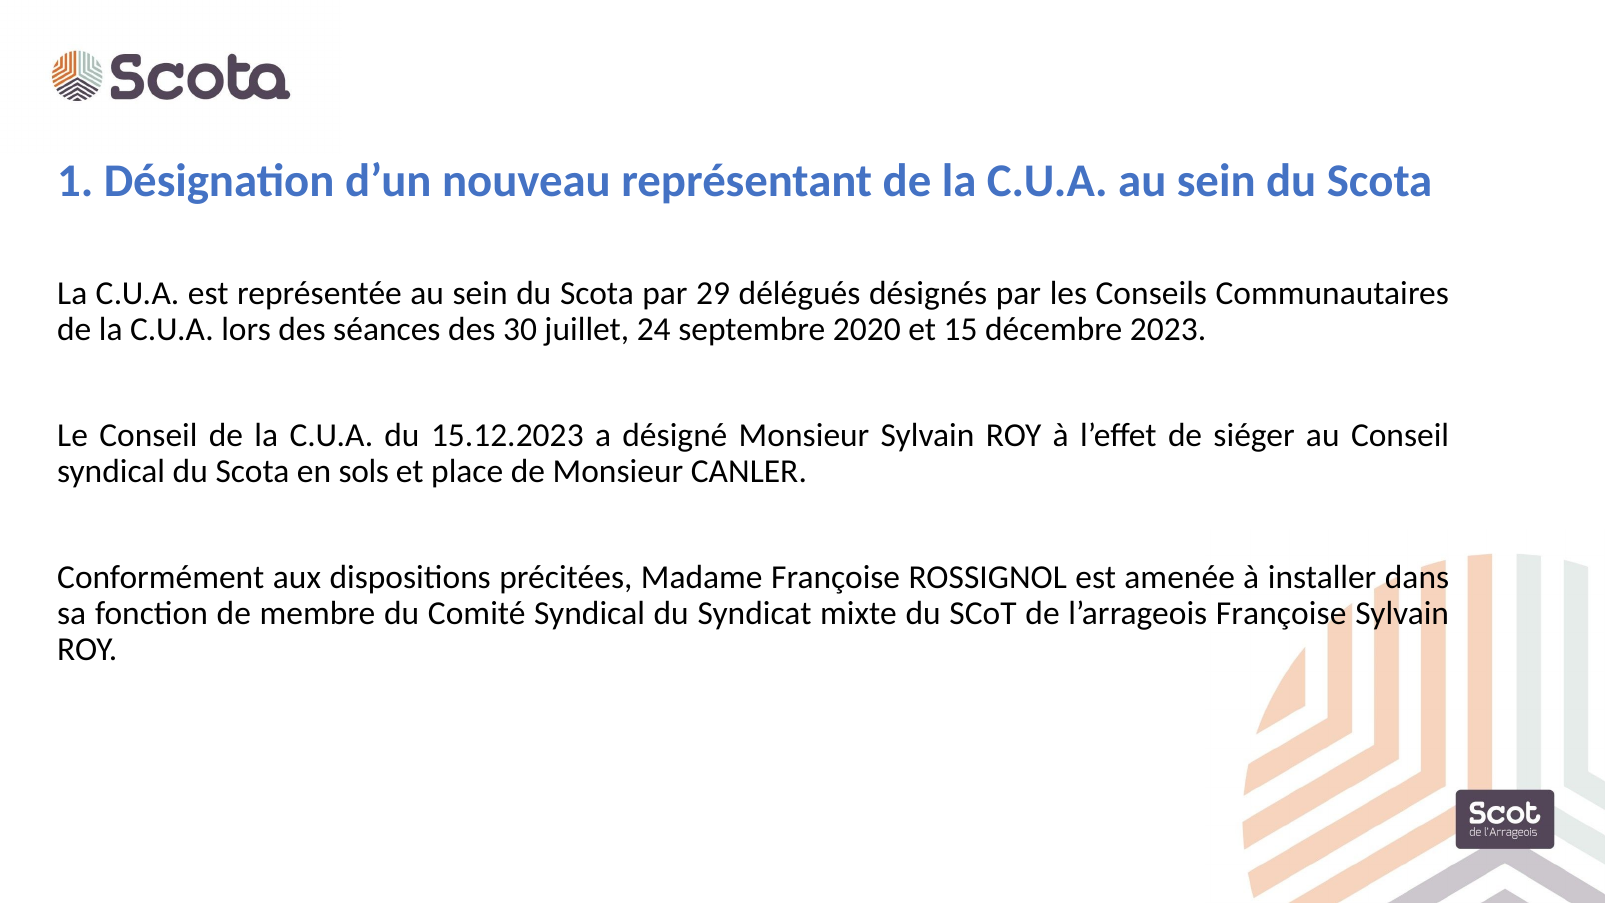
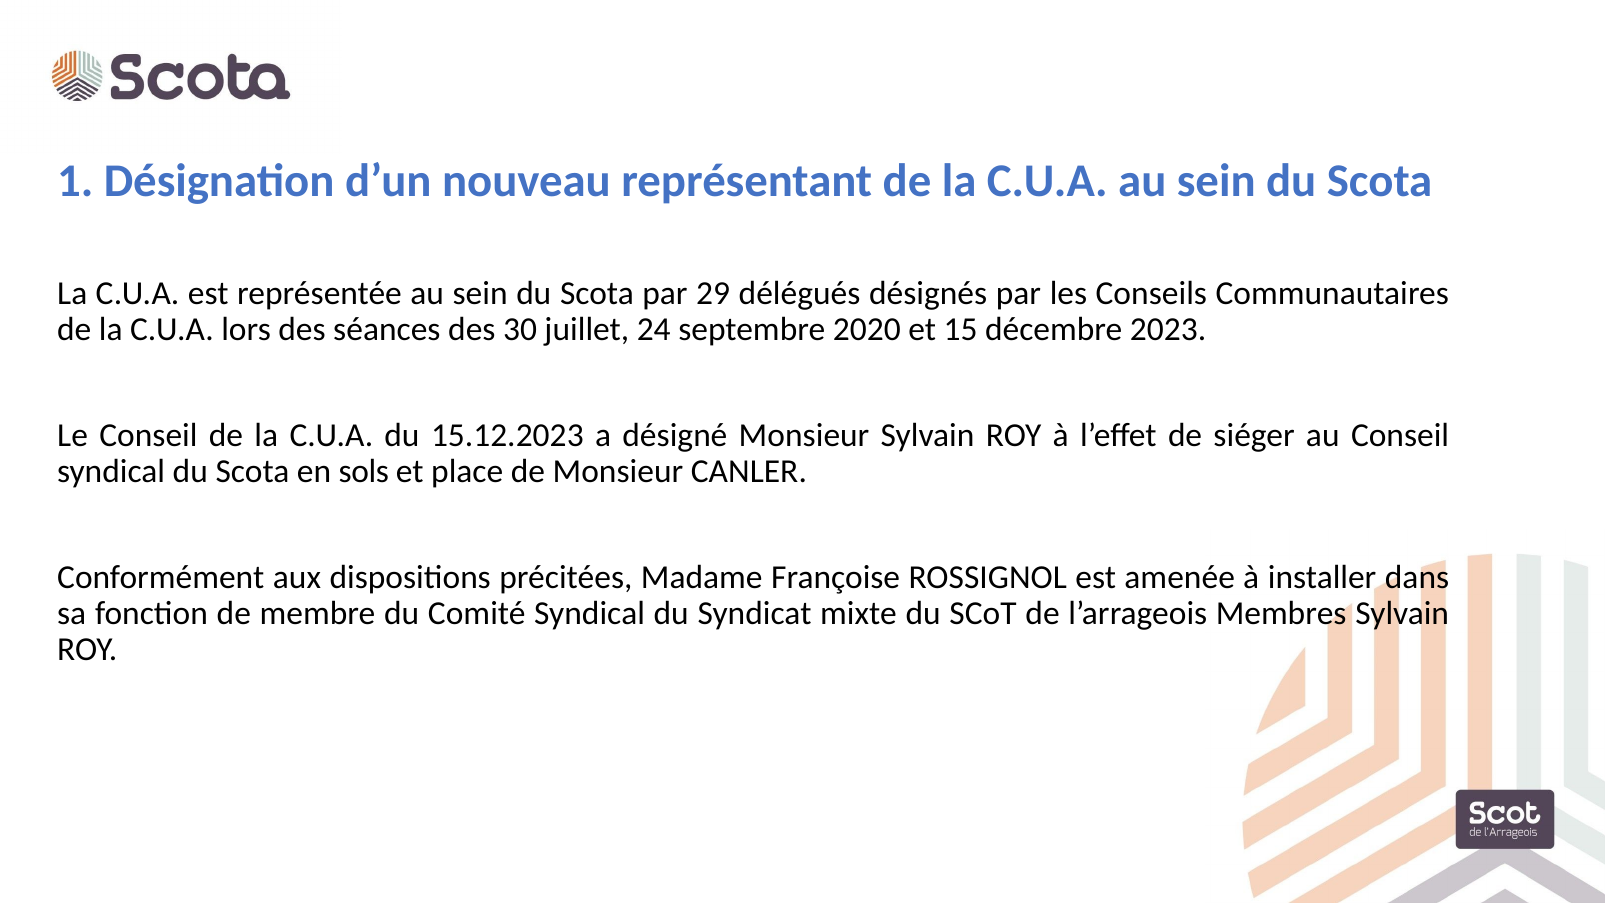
l’arrageois Françoise: Françoise -> Membres (1281, 613)
